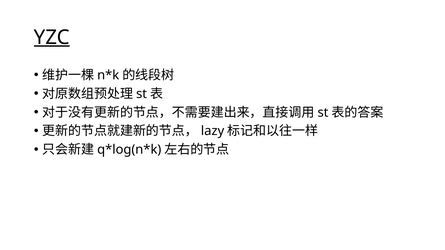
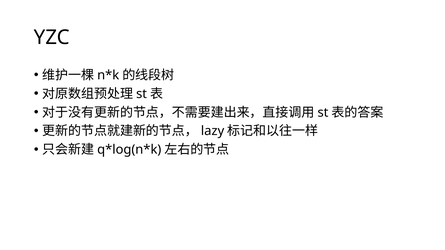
YZC underline: present -> none (52, 37)
